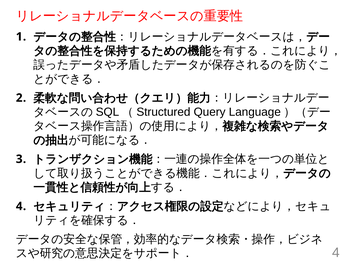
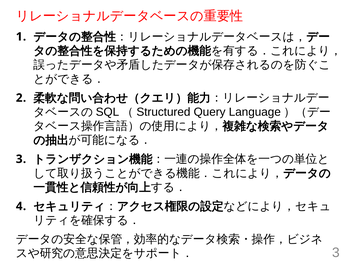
4: 4 -> 3 (336, 252)
